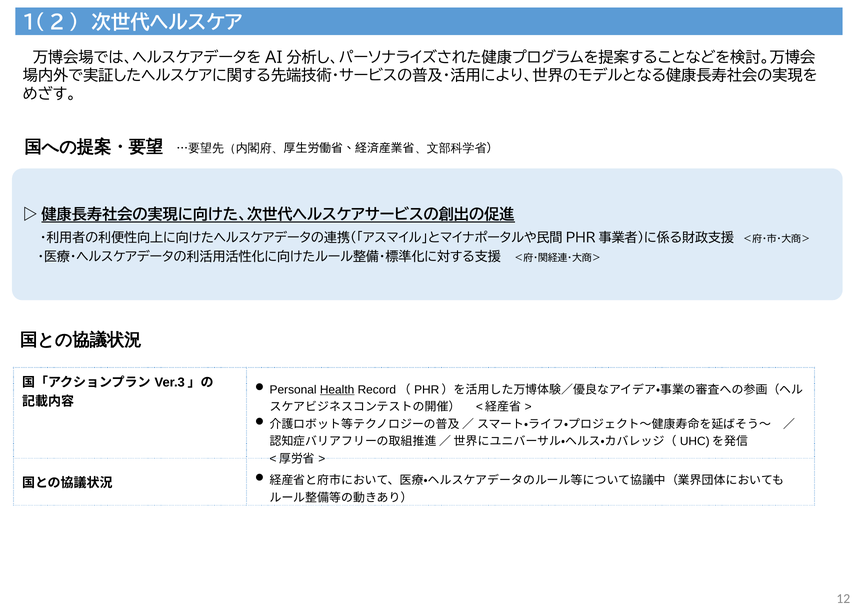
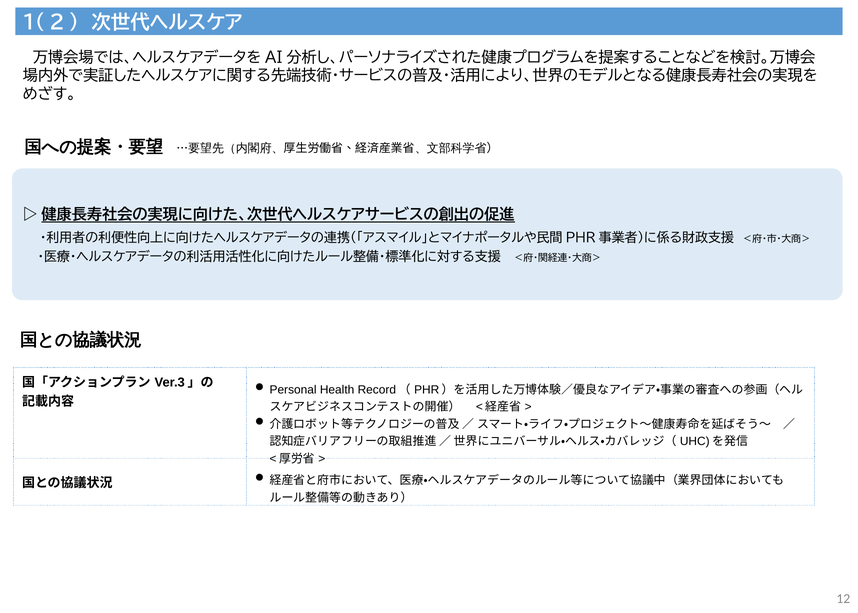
Health underline: present -> none (337, 390)
